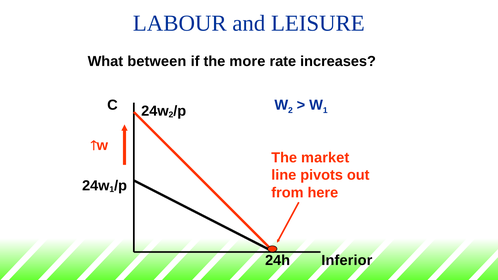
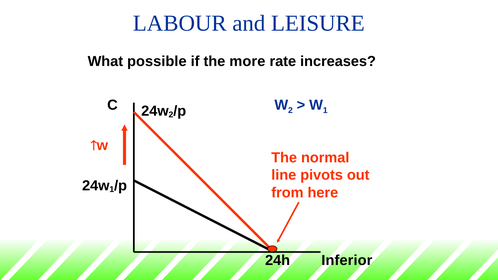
between: between -> possible (157, 61)
market: market -> normal (325, 158)
